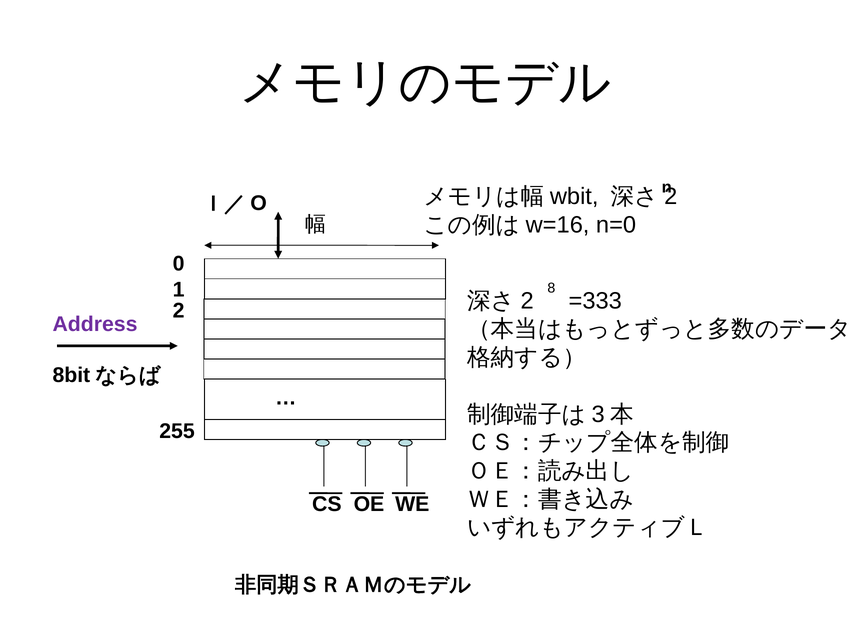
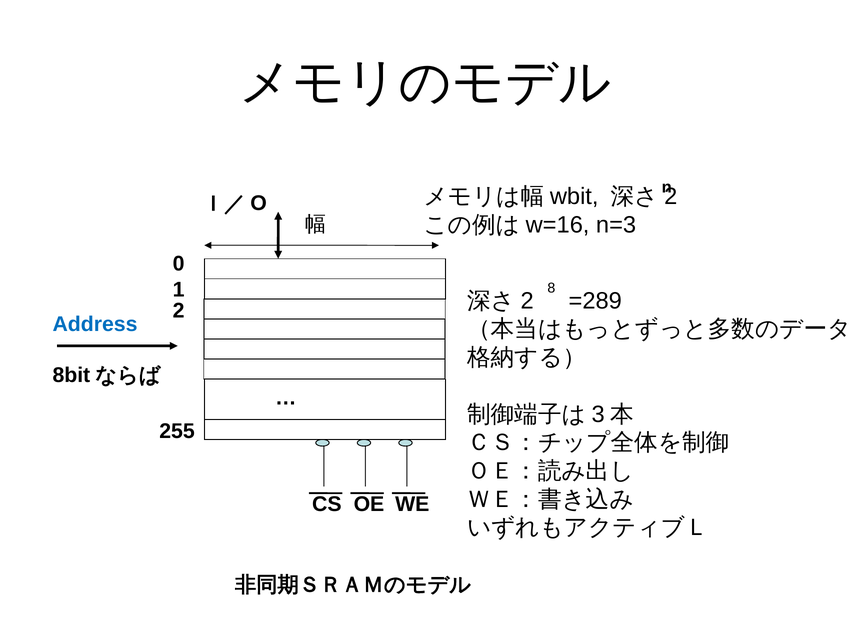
n=0: n=0 -> n=3 (616, 225)
=333: =333 -> =289 (595, 301)
Address colour: purple -> blue (95, 324)
